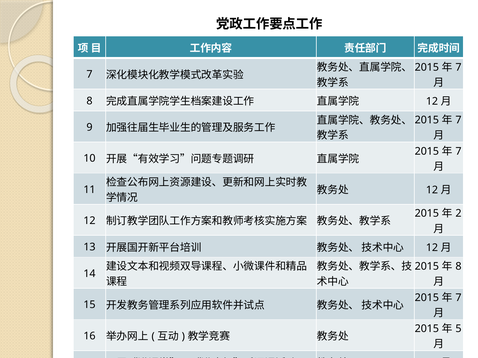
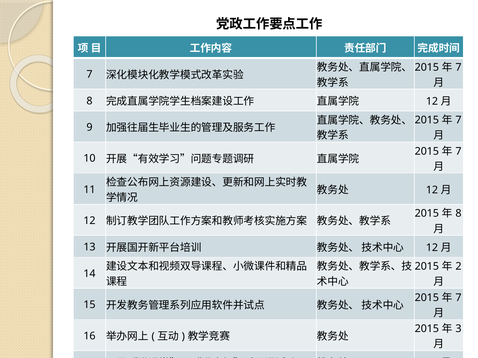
2: 2 -> 8 (459, 214)
8: 8 -> 2 (459, 267)
5: 5 -> 3 (459, 329)
